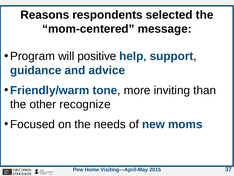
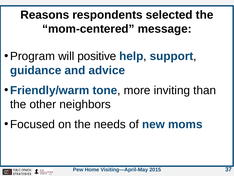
recognize: recognize -> neighbors (85, 104)
